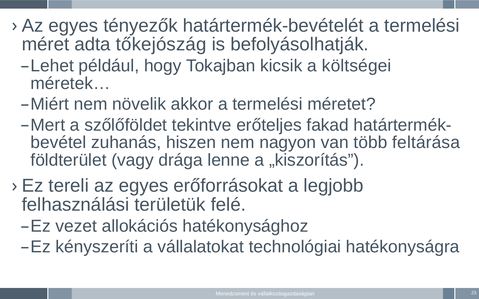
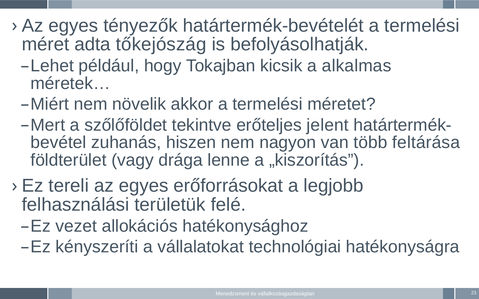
költségei: költségei -> alkalmas (357, 66)
fakad: fakad -> jelent (328, 125)
